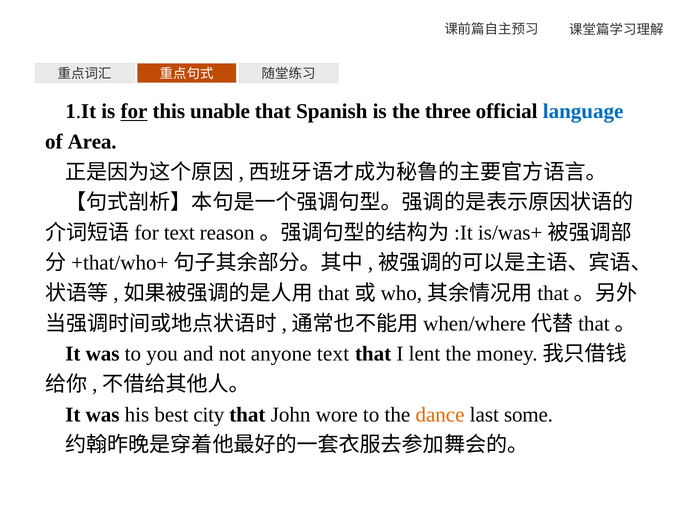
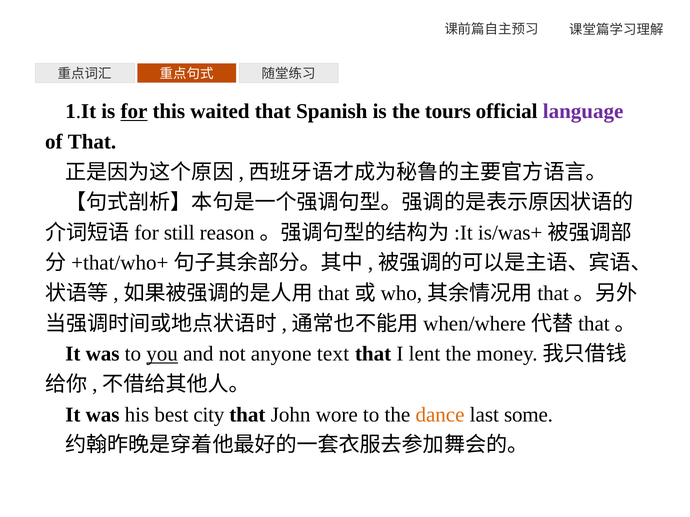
unable: unable -> waited (220, 112)
three: three -> tours (448, 112)
language colour: blue -> purple (583, 112)
of Area: Area -> That (92, 142)
text: text -> still (179, 233)
you underline: none -> present (162, 354)
